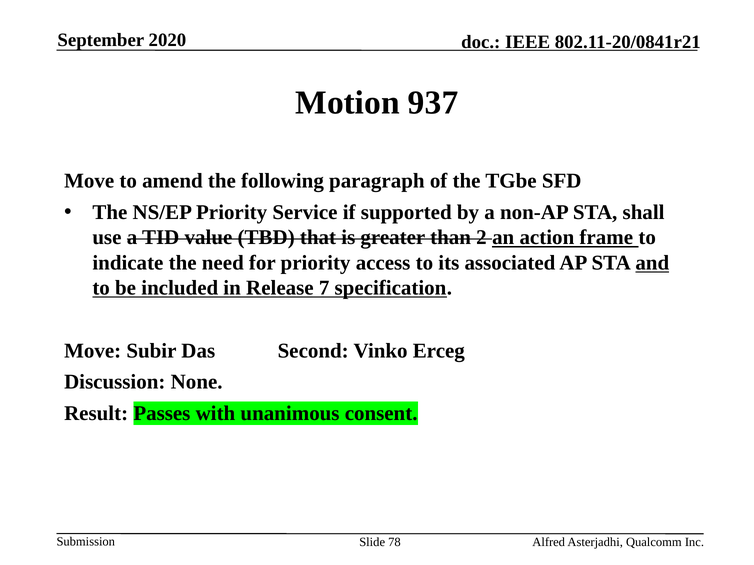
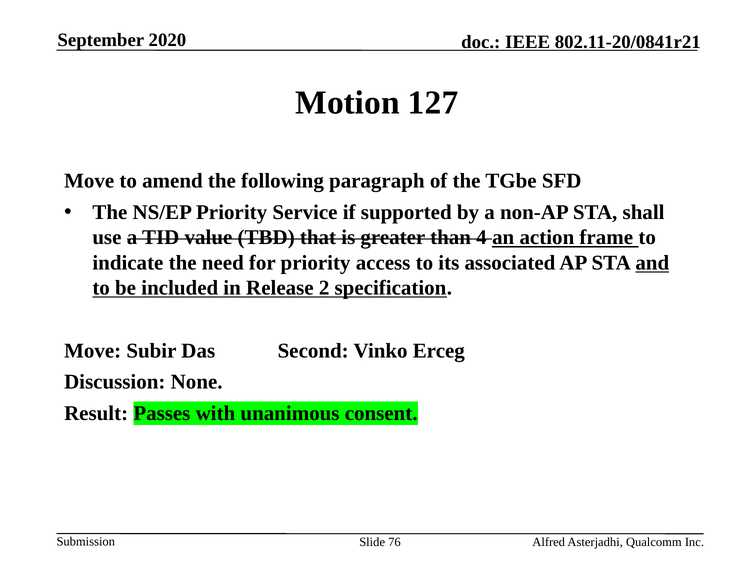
937: 937 -> 127 (433, 103)
2: 2 -> 4 (481, 238)
7: 7 -> 2 (324, 288)
78: 78 -> 76 (394, 542)
